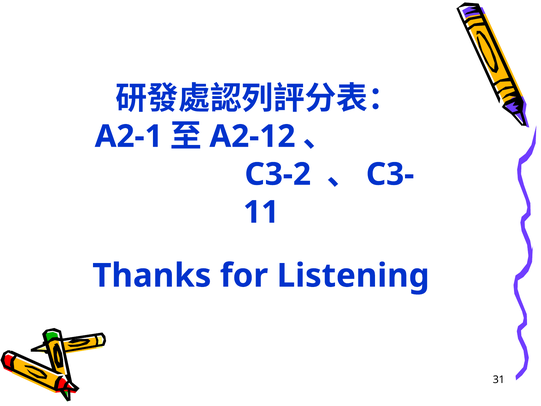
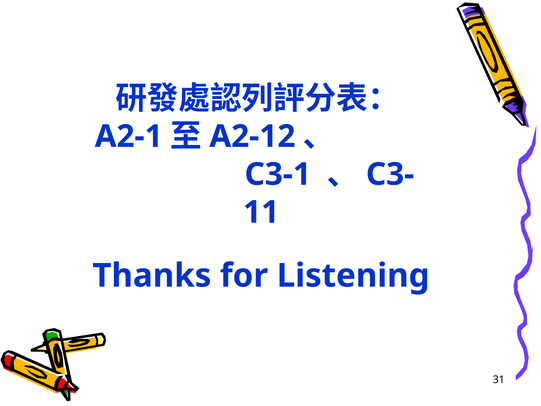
C3-2: C3-2 -> C3-1 (278, 174)
